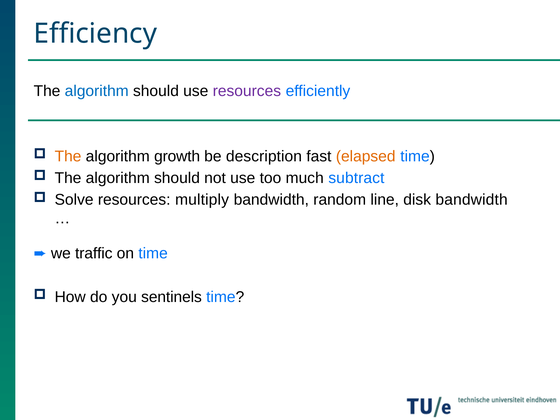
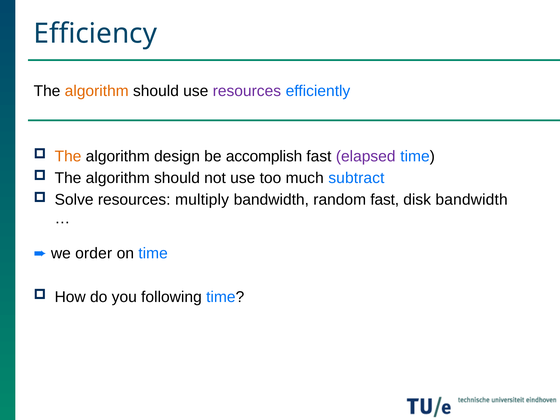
algorithm colour: blue -> orange (97, 91)
growth: growth -> design (177, 156)
description: description -> accomplish (264, 156)
elapsed colour: orange -> purple (366, 156)
random line: line -> fast (385, 200)
traffic: traffic -> order (94, 253)
sentinels: sentinels -> following (171, 297)
